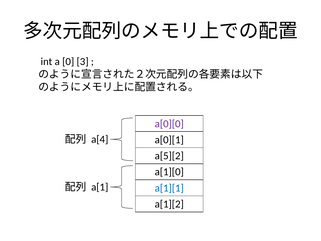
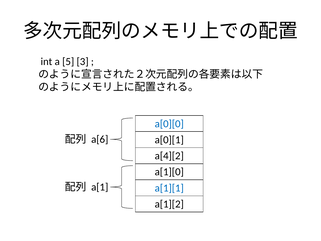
0: 0 -> 5 (68, 61)
a[0][0 colour: purple -> blue (169, 124)
a[4: a[4 -> a[6 (100, 139)
a[5][2: a[5][2 -> a[4][2 (169, 156)
